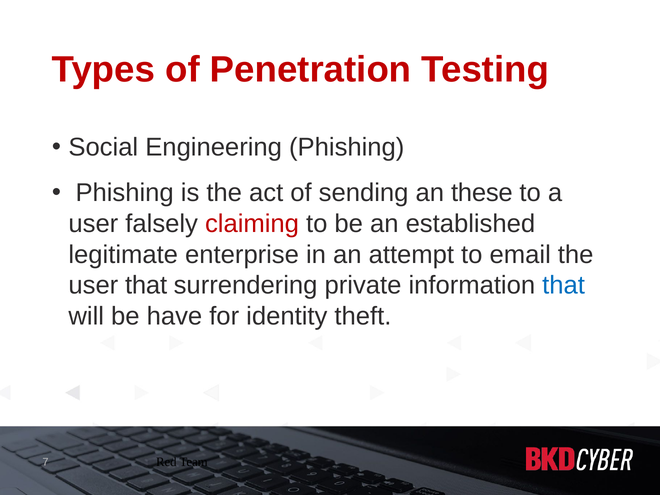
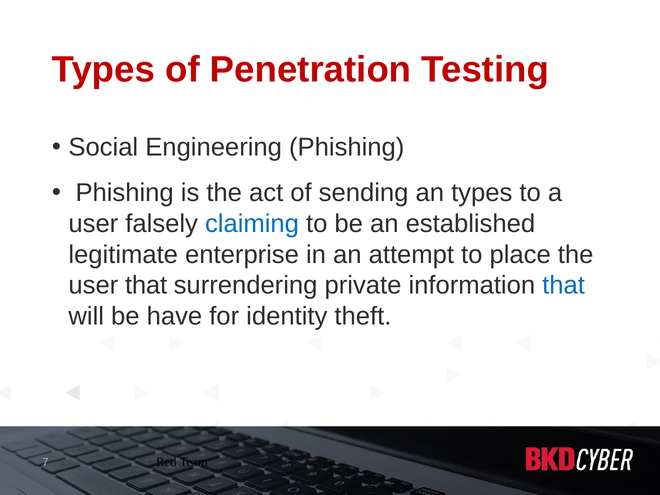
an these: these -> types (482, 193)
claiming colour: red -> blue (252, 224)
email: email -> place (520, 255)
